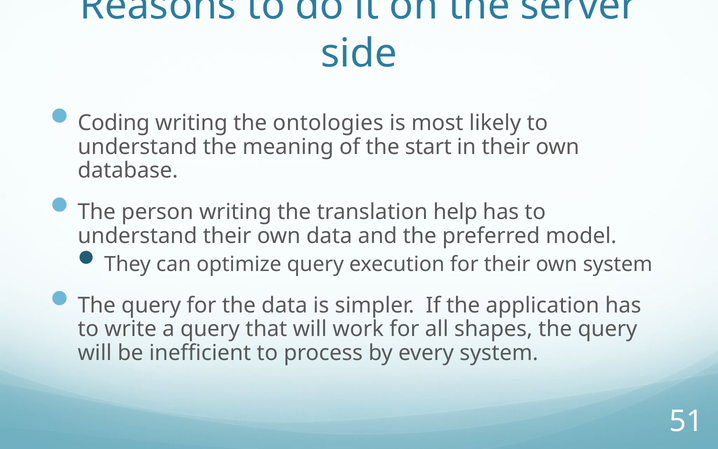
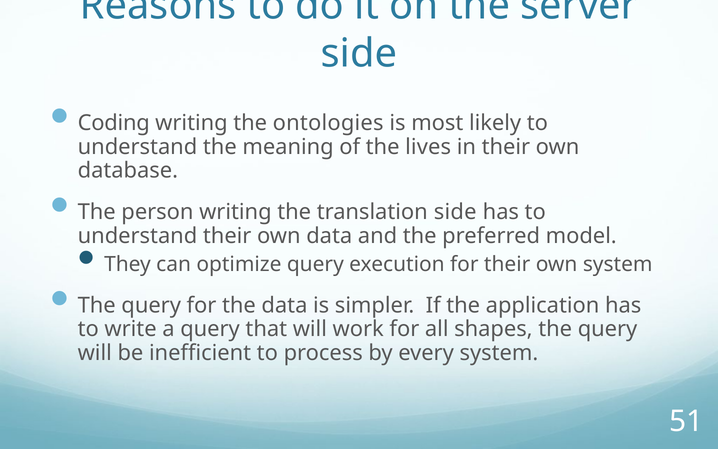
start: start -> lives (428, 147)
translation help: help -> side (455, 212)
